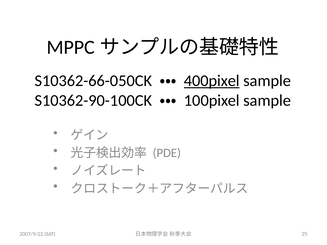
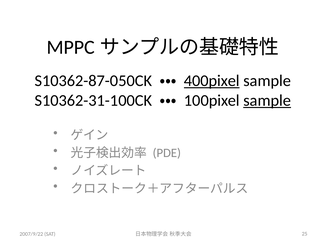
S10362-66-050CK: S10362-66-050CK -> S10362-87-050CK (93, 81)
S10362-90-100CK: S10362-90-100CK -> S10362-31-100CK (93, 100)
sample underline: none -> present (267, 100)
